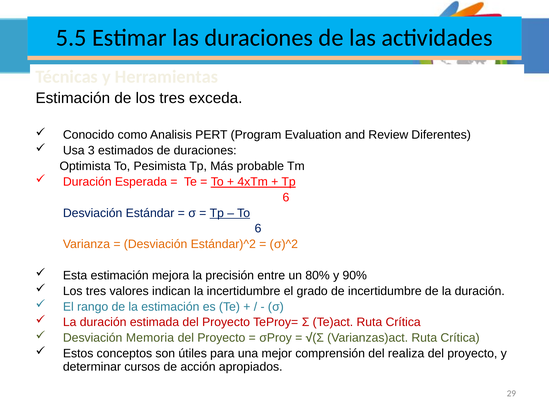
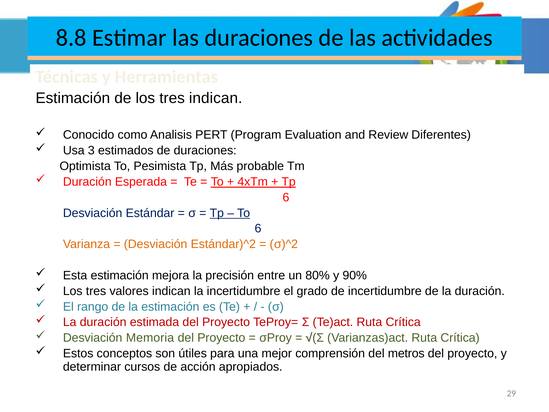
5.5: 5.5 -> 8.8 (71, 38)
tres exceda: exceda -> indican (216, 98)
realiza: realiza -> metros (406, 353)
